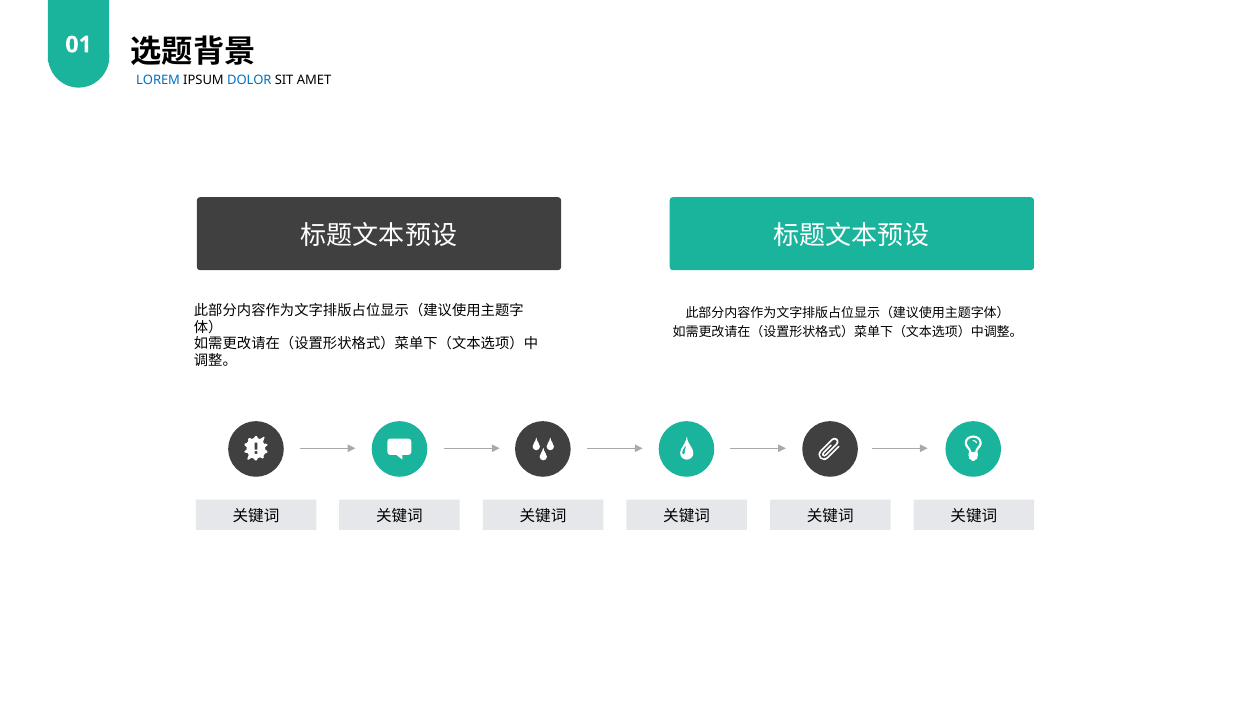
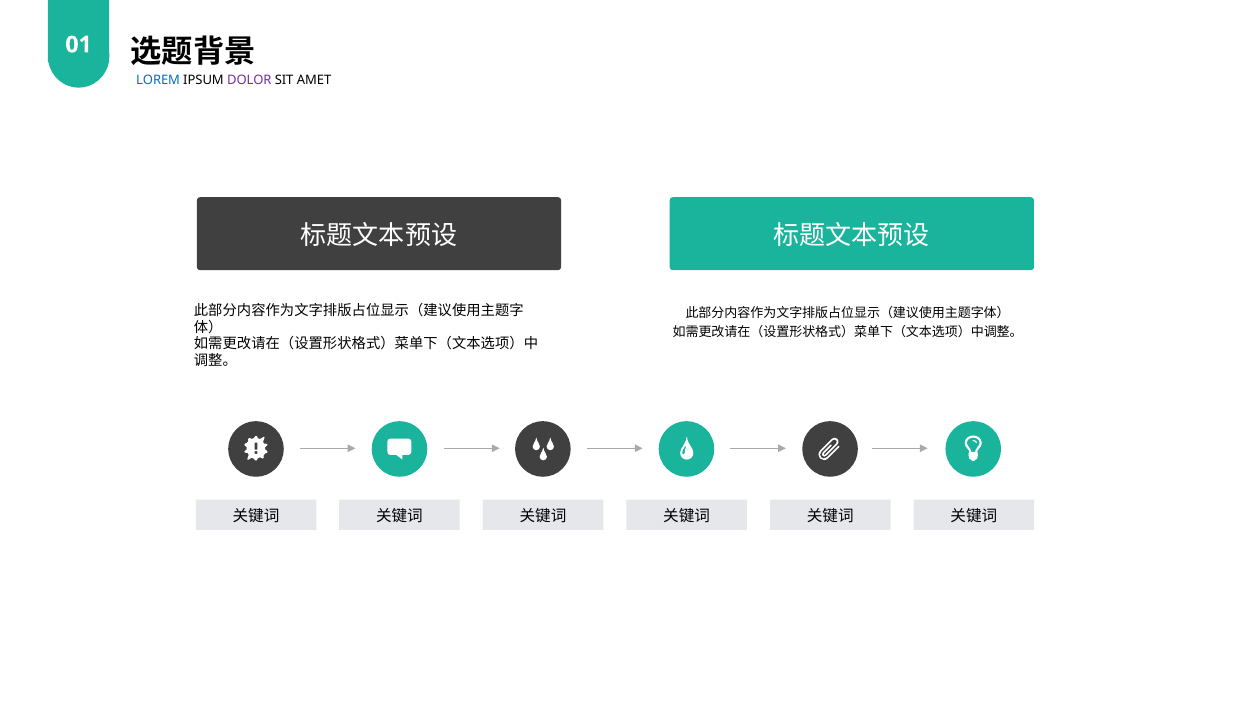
DOLOR colour: blue -> purple (249, 80)
